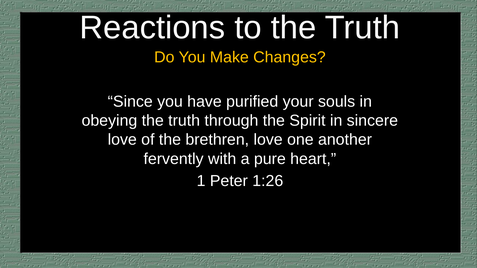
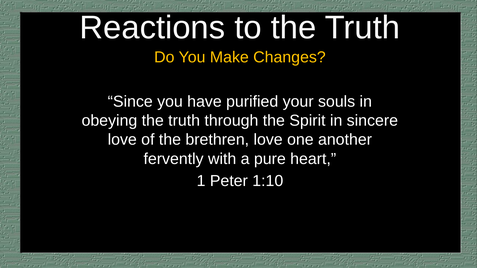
1:26: 1:26 -> 1:10 (268, 181)
